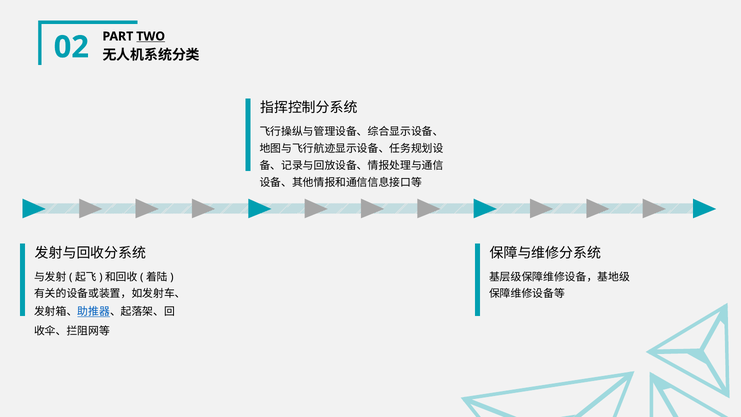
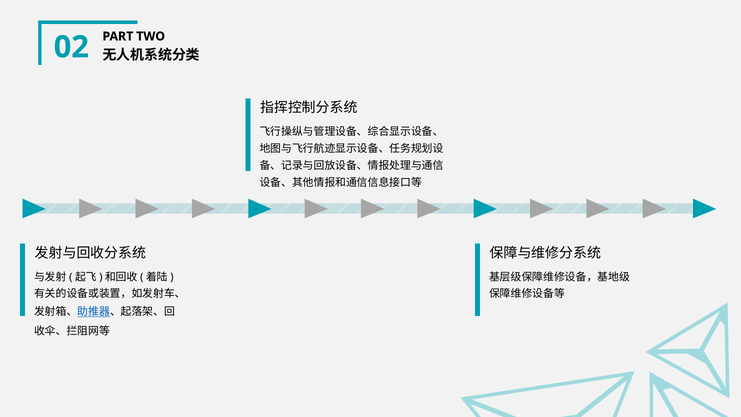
TWO underline: present -> none (151, 36)
